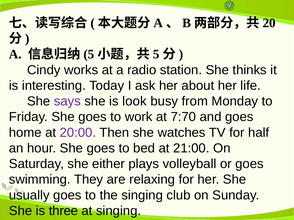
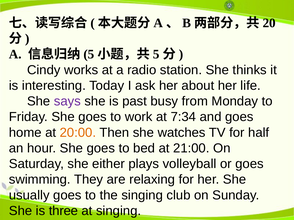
look: look -> past (135, 101)
7:70: 7:70 -> 7:34 (183, 117)
20:00 colour: purple -> orange (78, 133)
